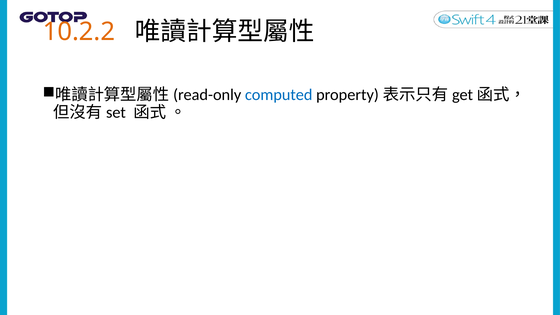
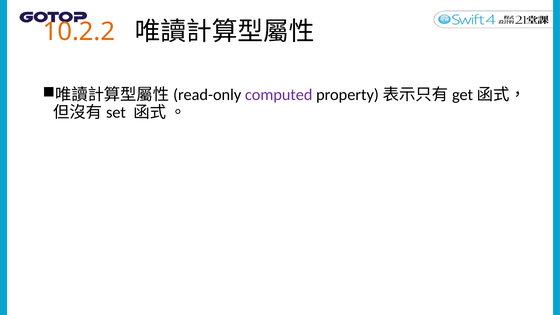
computed colour: blue -> purple (279, 95)
